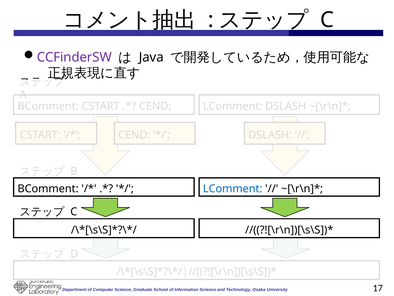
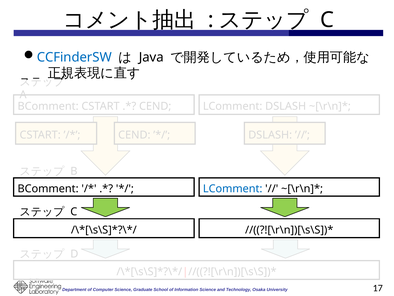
CCFinderSW colour: purple -> blue (74, 57)
